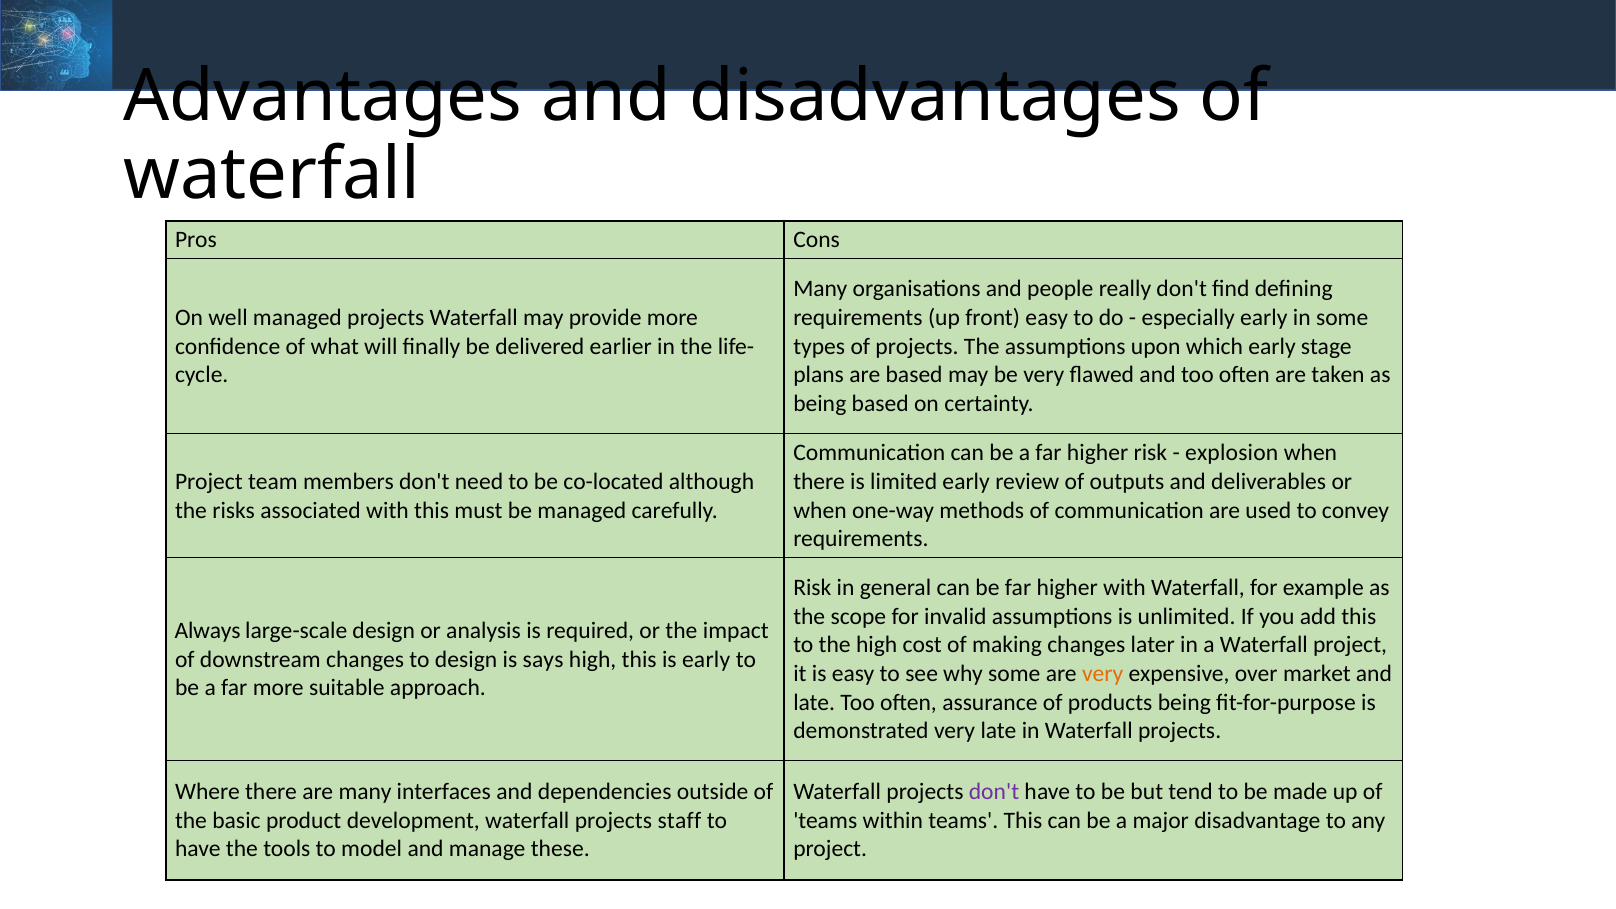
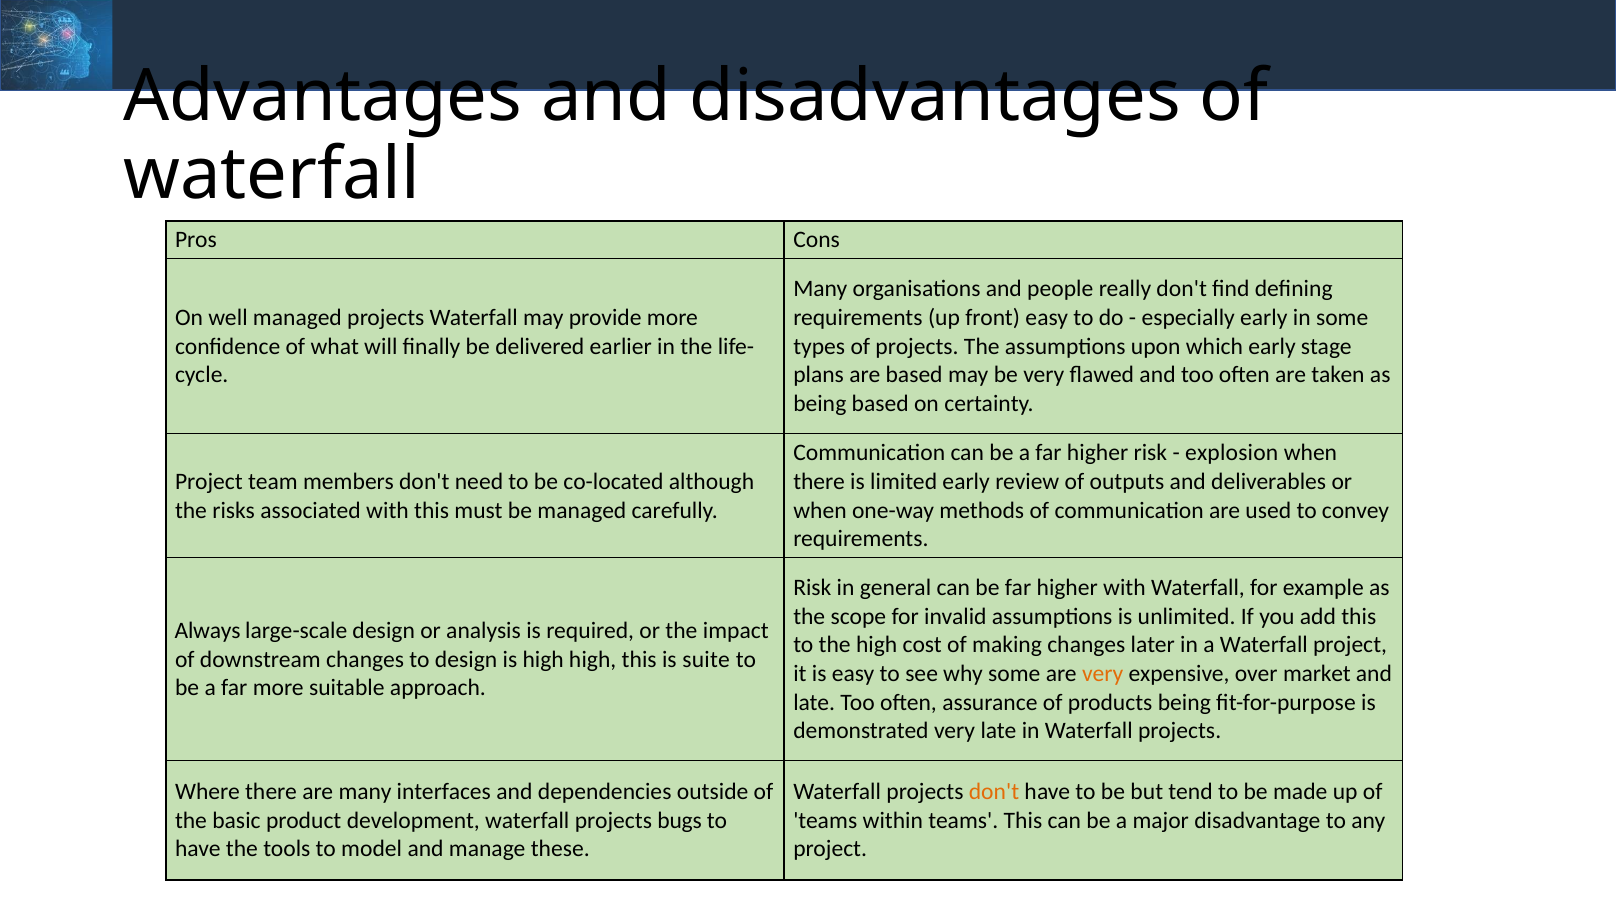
is says: says -> high (543, 659)
is early: early -> suite (706, 659)
don't colour: purple -> orange (994, 792)
staff: staff -> bugs (680, 821)
